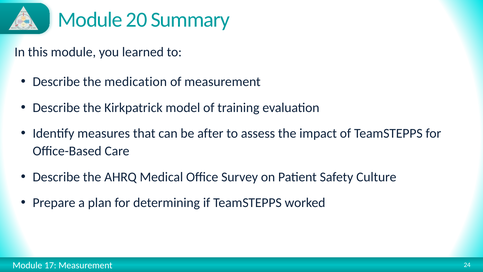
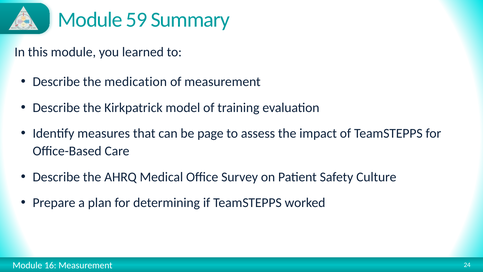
20: 20 -> 59 (137, 20)
after: after -> page (210, 133)
17: 17 -> 16 (50, 265)
